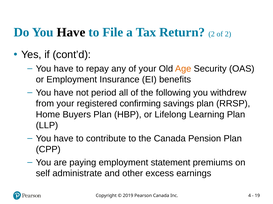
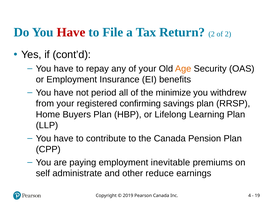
Have colour: black -> red (71, 32)
following: following -> minimize (173, 93)
statement: statement -> inevitable (170, 163)
excess: excess -> reduce (160, 174)
